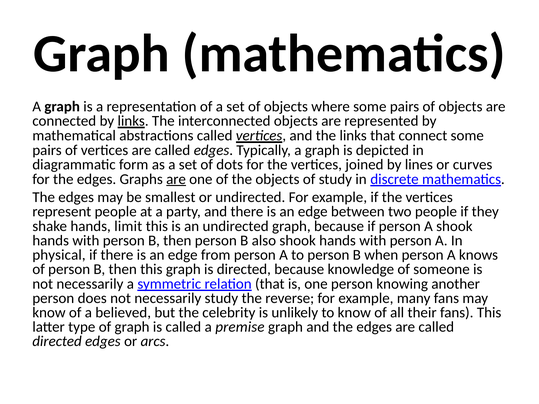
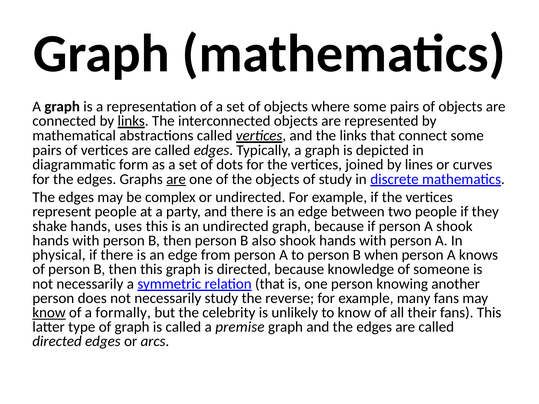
smallest: smallest -> complex (170, 197)
limit: limit -> uses (128, 226)
know underline: none -> present (49, 313)
believed: believed -> formally (123, 313)
